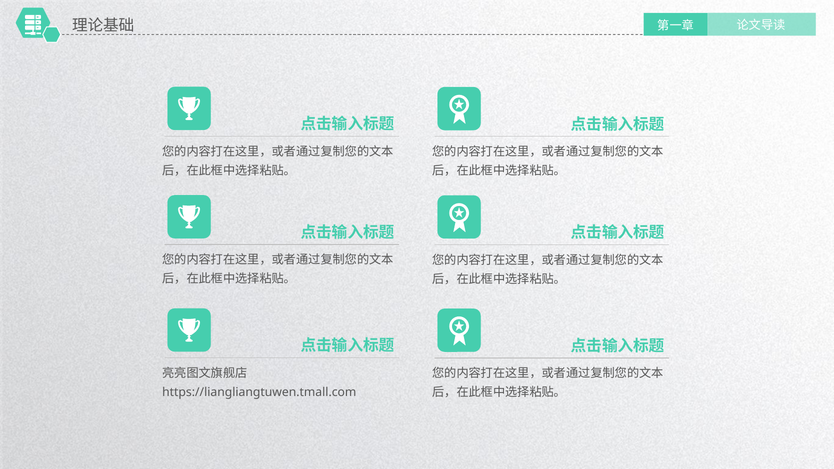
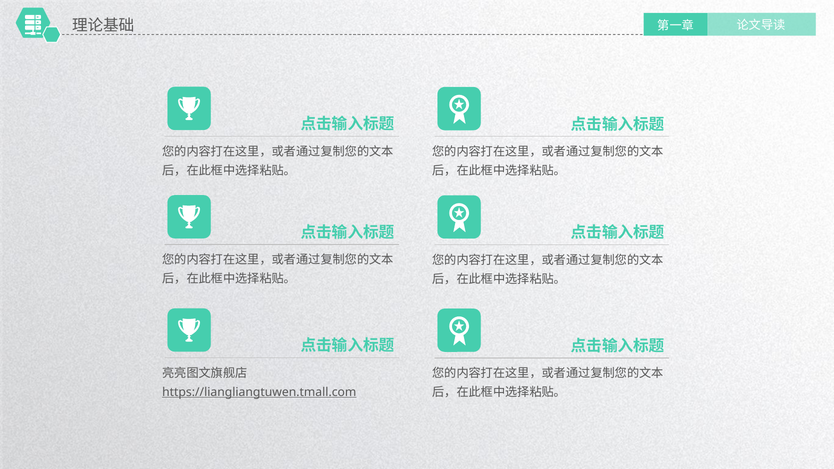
https://liangliangtuwen.tmall.com underline: none -> present (259, 392)
